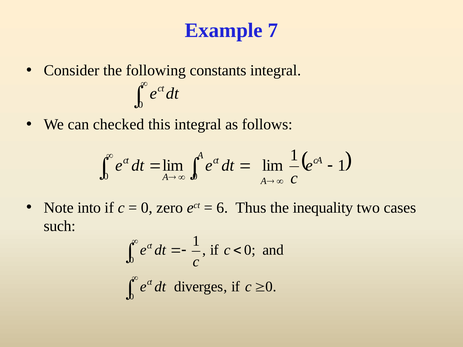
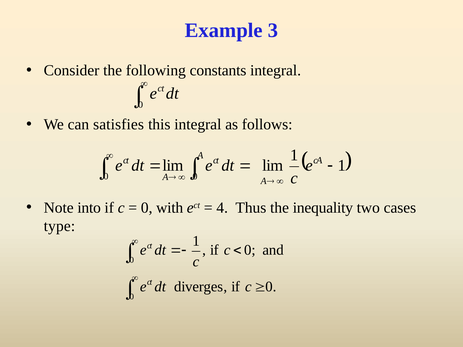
7: 7 -> 3 (273, 30)
checked: checked -> satisfies (119, 125)
zero: zero -> with (170, 208)
6: 6 -> 4 (222, 208)
such: such -> type (59, 226)
